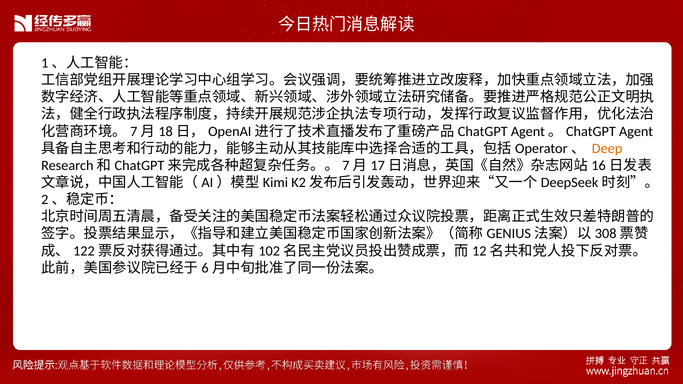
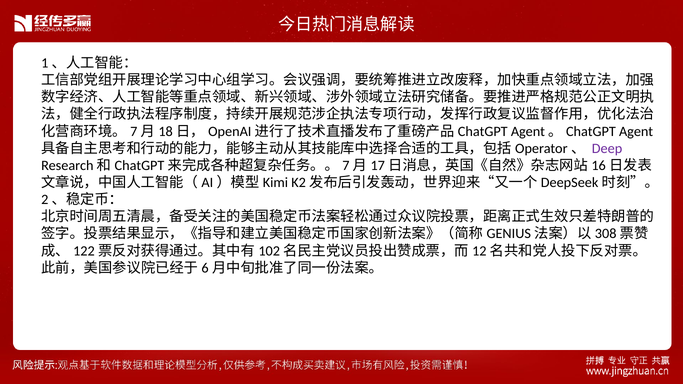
Deep colour: orange -> purple (607, 148)
